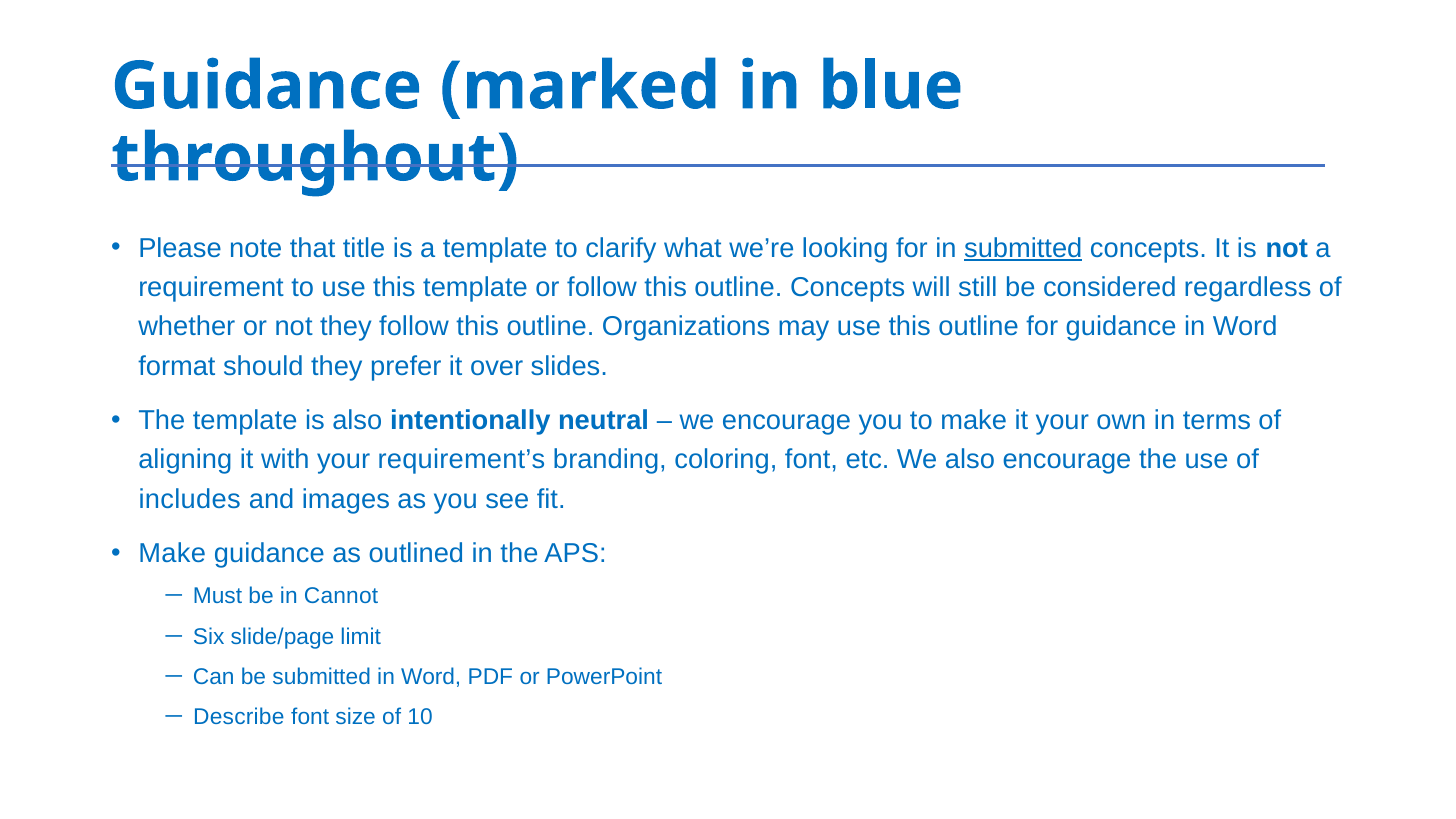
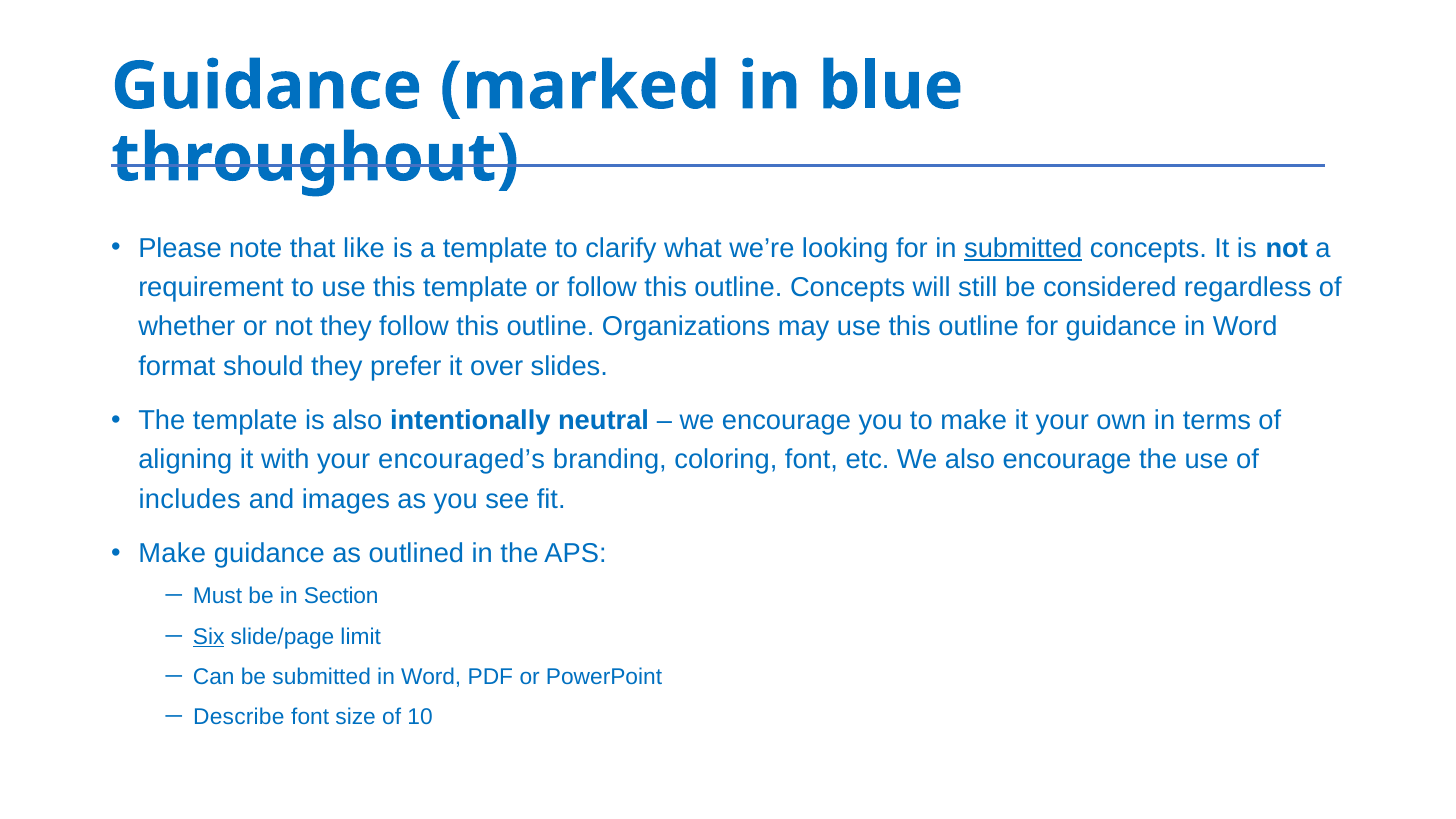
title: title -> like (364, 248)
requirement’s: requirement’s -> encouraged’s (461, 460)
Cannot: Cannot -> Section (341, 596)
Six underline: none -> present (209, 637)
